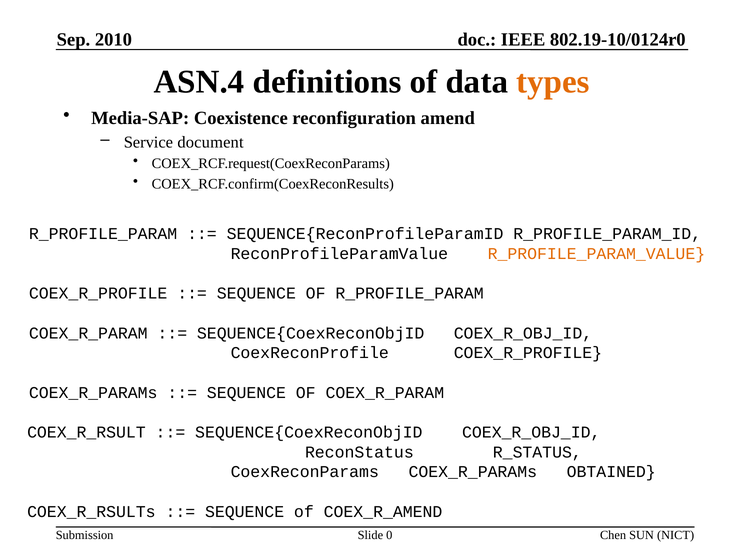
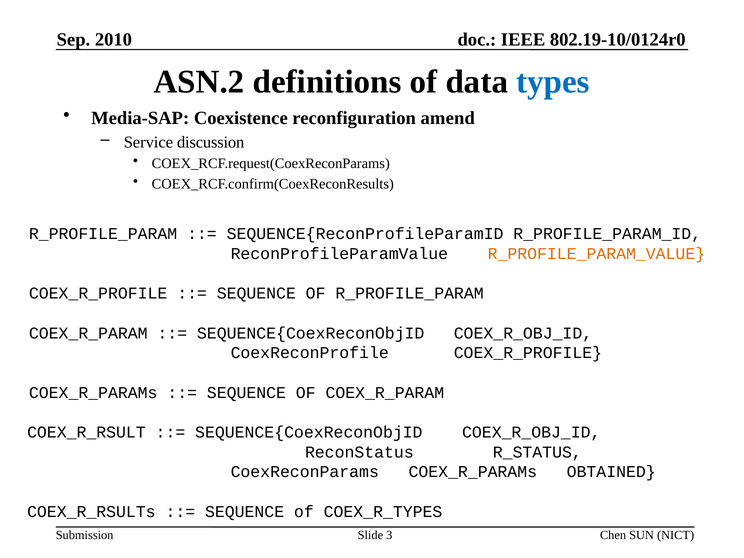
ASN.4: ASN.4 -> ASN.2 (199, 82)
types colour: orange -> blue (553, 82)
document: document -> discussion (211, 142)
COEX_R_AMEND: COEX_R_AMEND -> COEX_R_TYPES (383, 512)
0: 0 -> 3 (389, 535)
